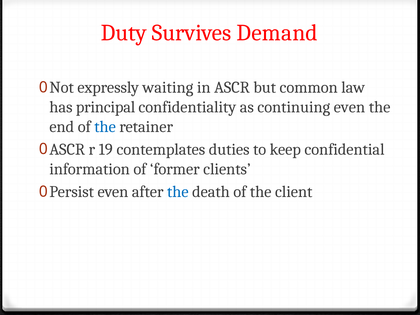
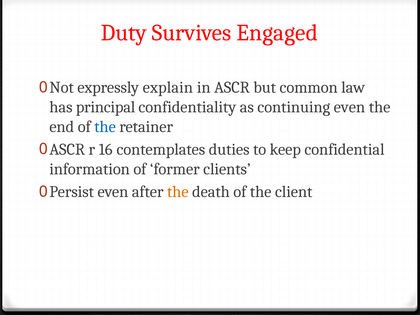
Demand: Demand -> Engaged (277, 33)
waiting: waiting -> explain (168, 88)
19: 19 -> 16 (106, 149)
the colour: blue -> orange (178, 192)
